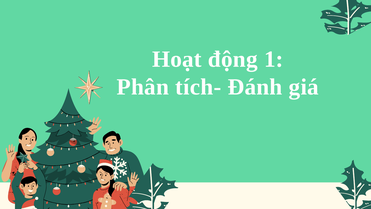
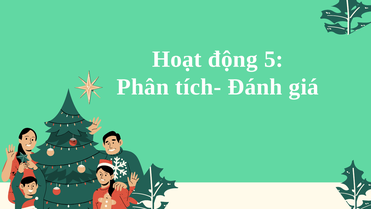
1: 1 -> 5 (274, 59)
